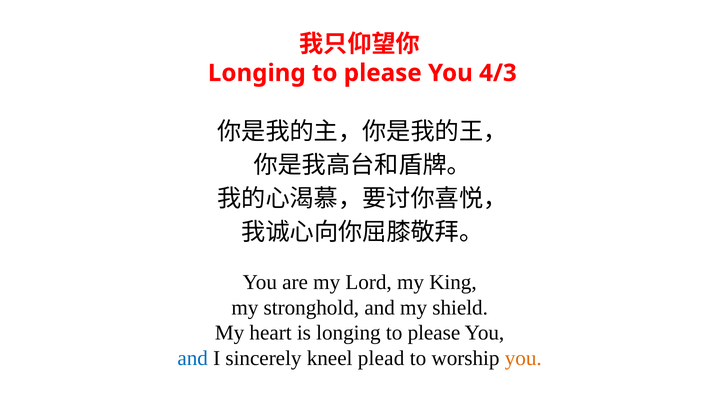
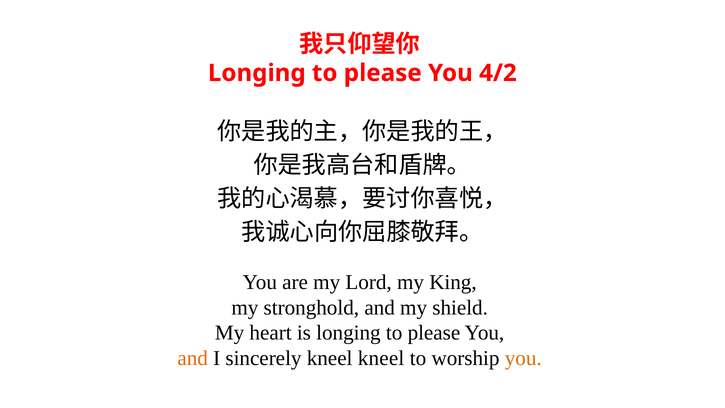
4/3: 4/3 -> 4/2 (498, 73)
and colour: blue -> orange (193, 358)
kneel plead: plead -> kneel (381, 358)
